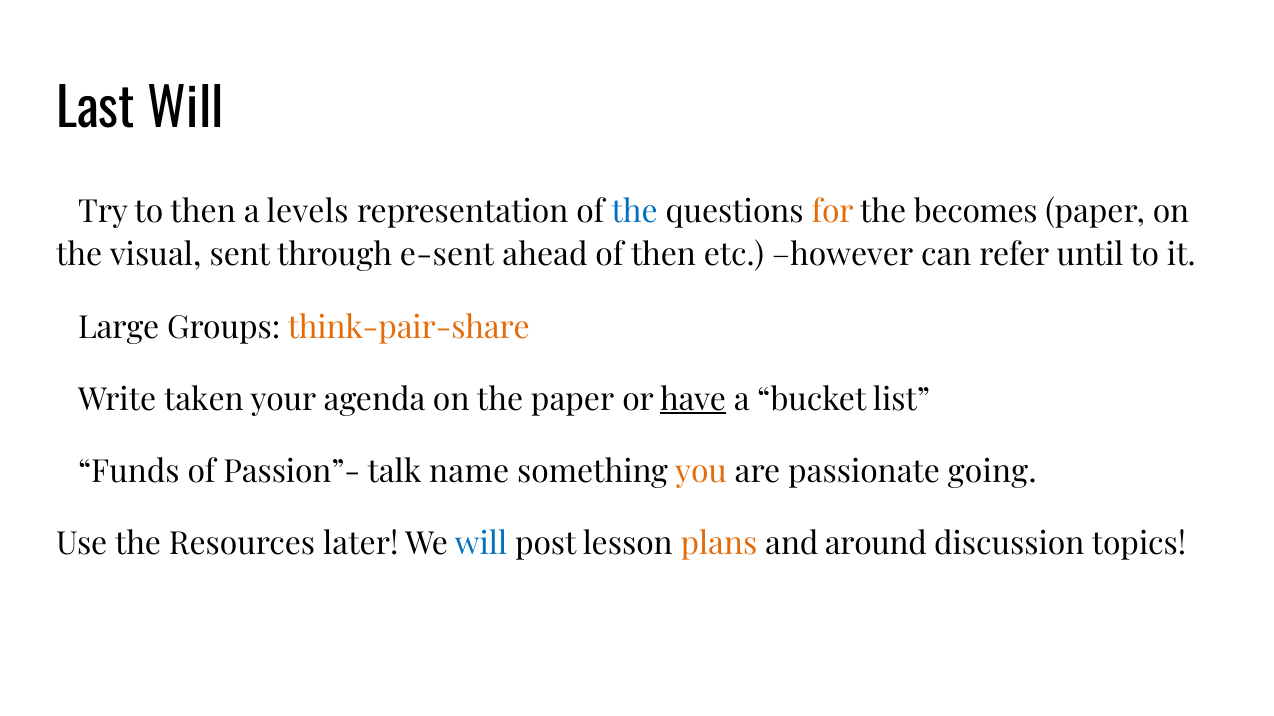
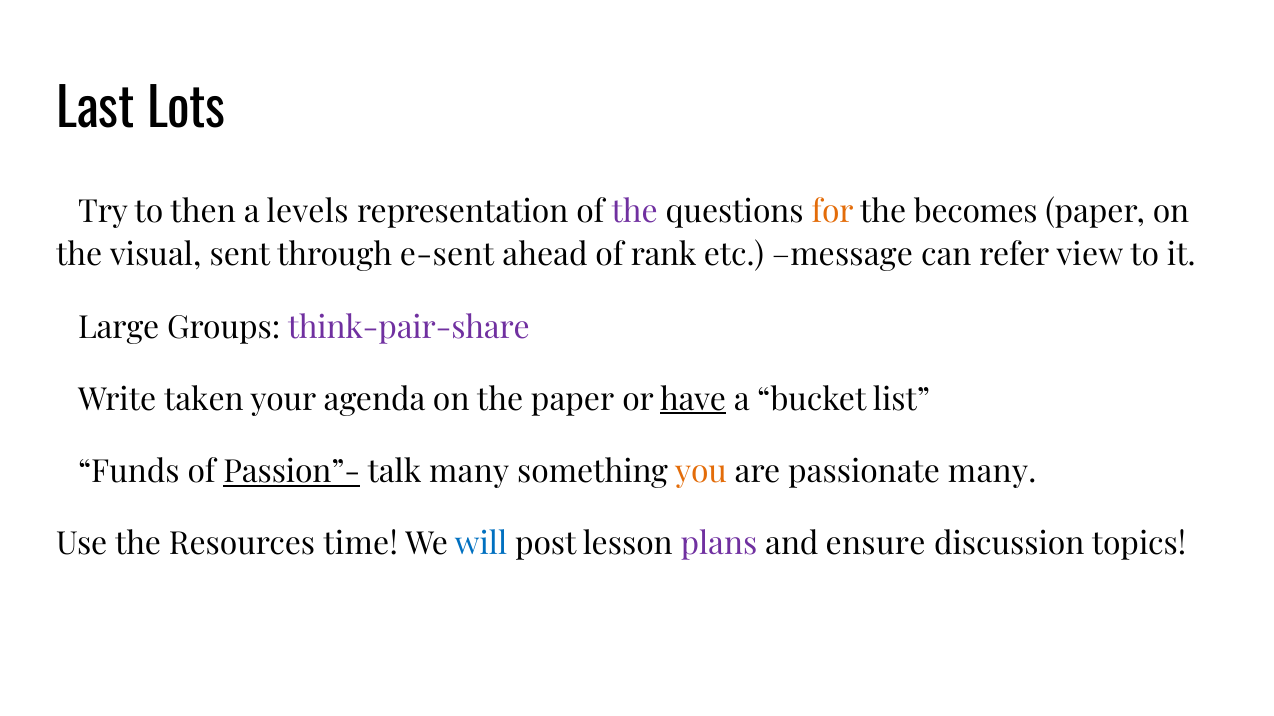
Last Will: Will -> Lots (186, 110)
the colour: blue -> purple (635, 212)
of then: then -> rank (664, 256)
however: however -> message (842, 256)
until: until -> view (1090, 256)
think-pair-share colour: orange -> purple (409, 328)
Passion”- underline: none -> present (292, 472)
talk name: name -> many (469, 472)
passionate going: going -> many (992, 472)
later: later -> time (361, 545)
plans colour: orange -> purple (719, 545)
around: around -> ensure (876, 545)
